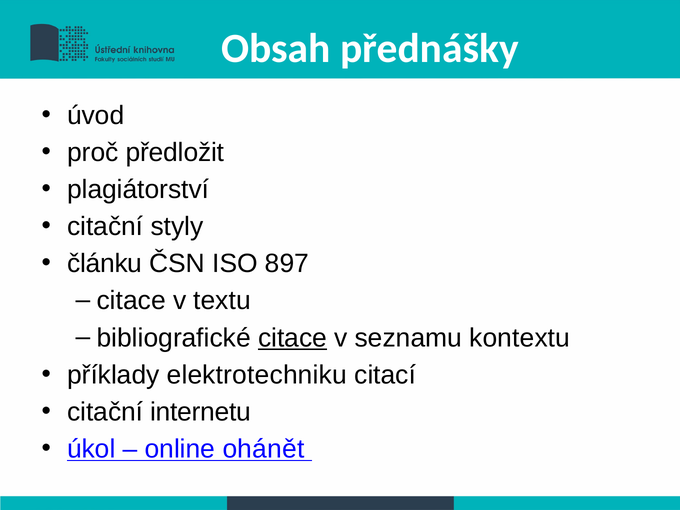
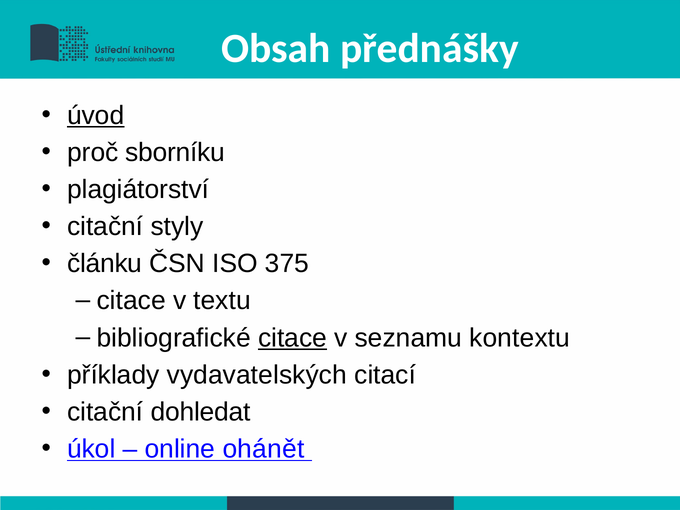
úvod underline: none -> present (96, 115)
předložit: předložit -> sborníku (175, 153)
897: 897 -> 375 (287, 264)
elektrotechniku: elektrotechniku -> vydavatelských (257, 375)
internetu: internetu -> dohledat (201, 412)
